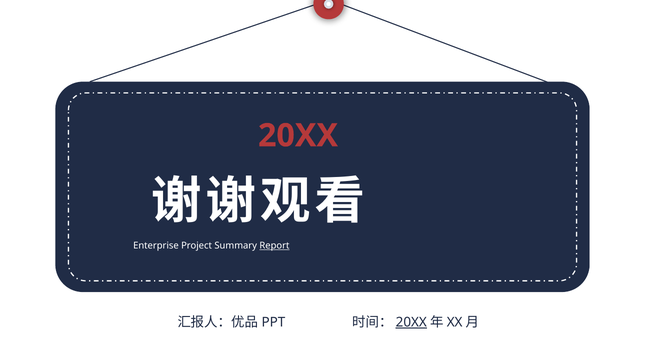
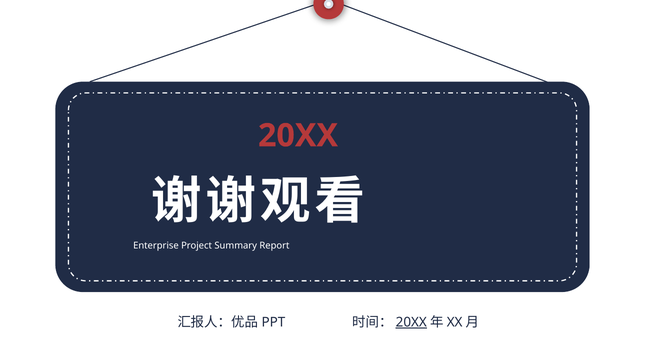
Report underline: present -> none (274, 245)
